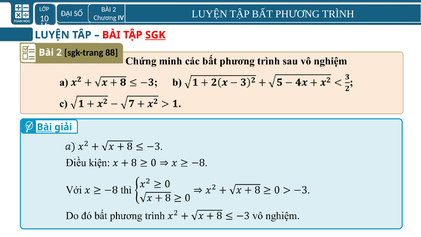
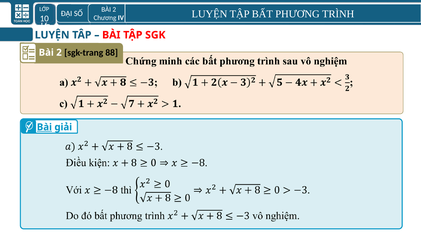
SGK underline: present -> none (155, 35)
